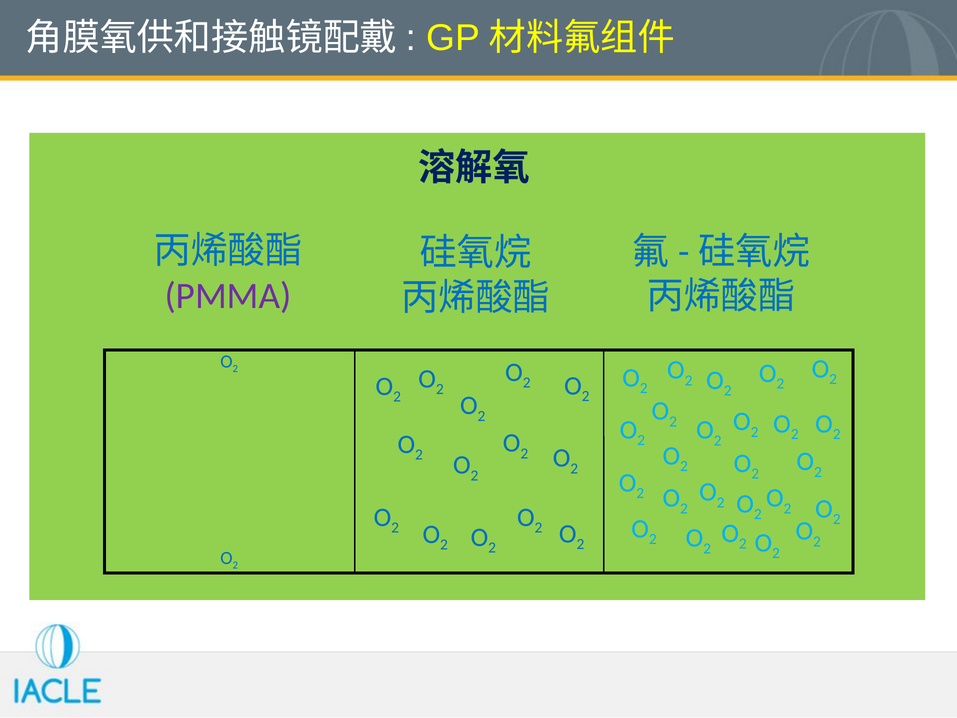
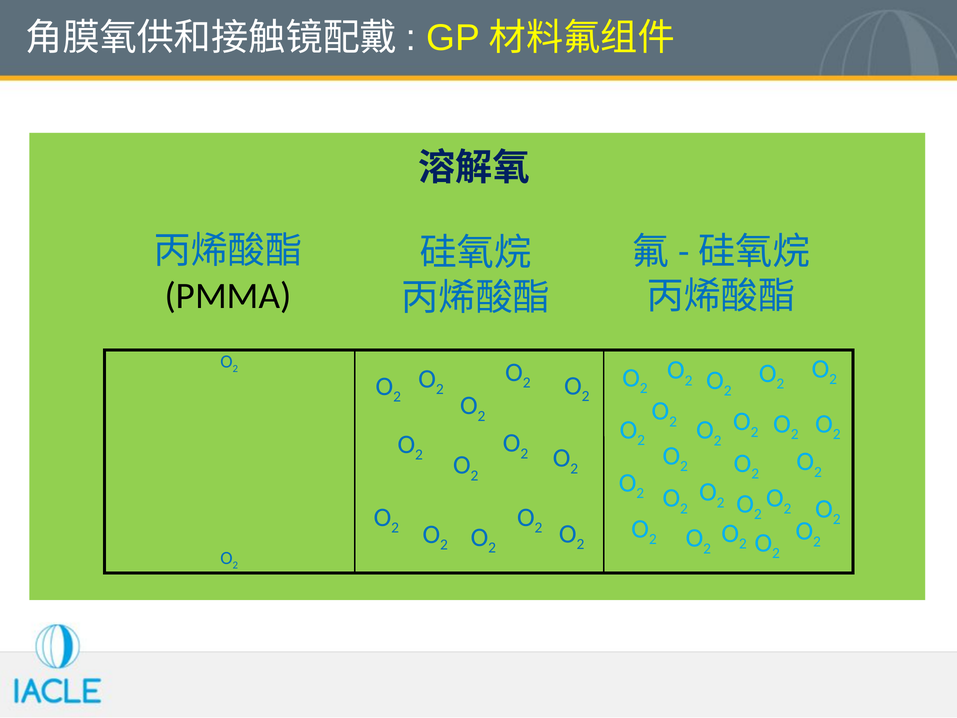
PMMA colour: purple -> black (228, 296)
